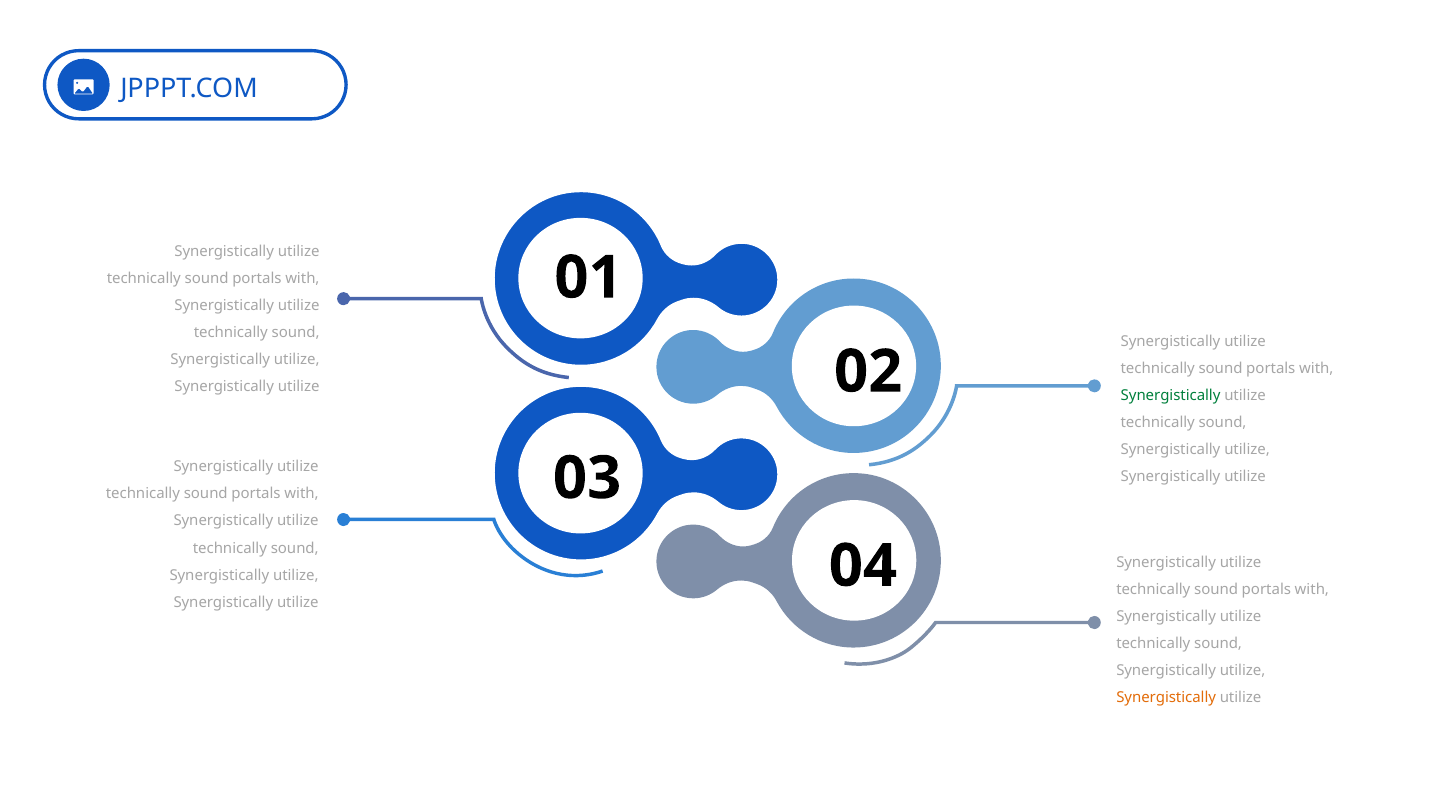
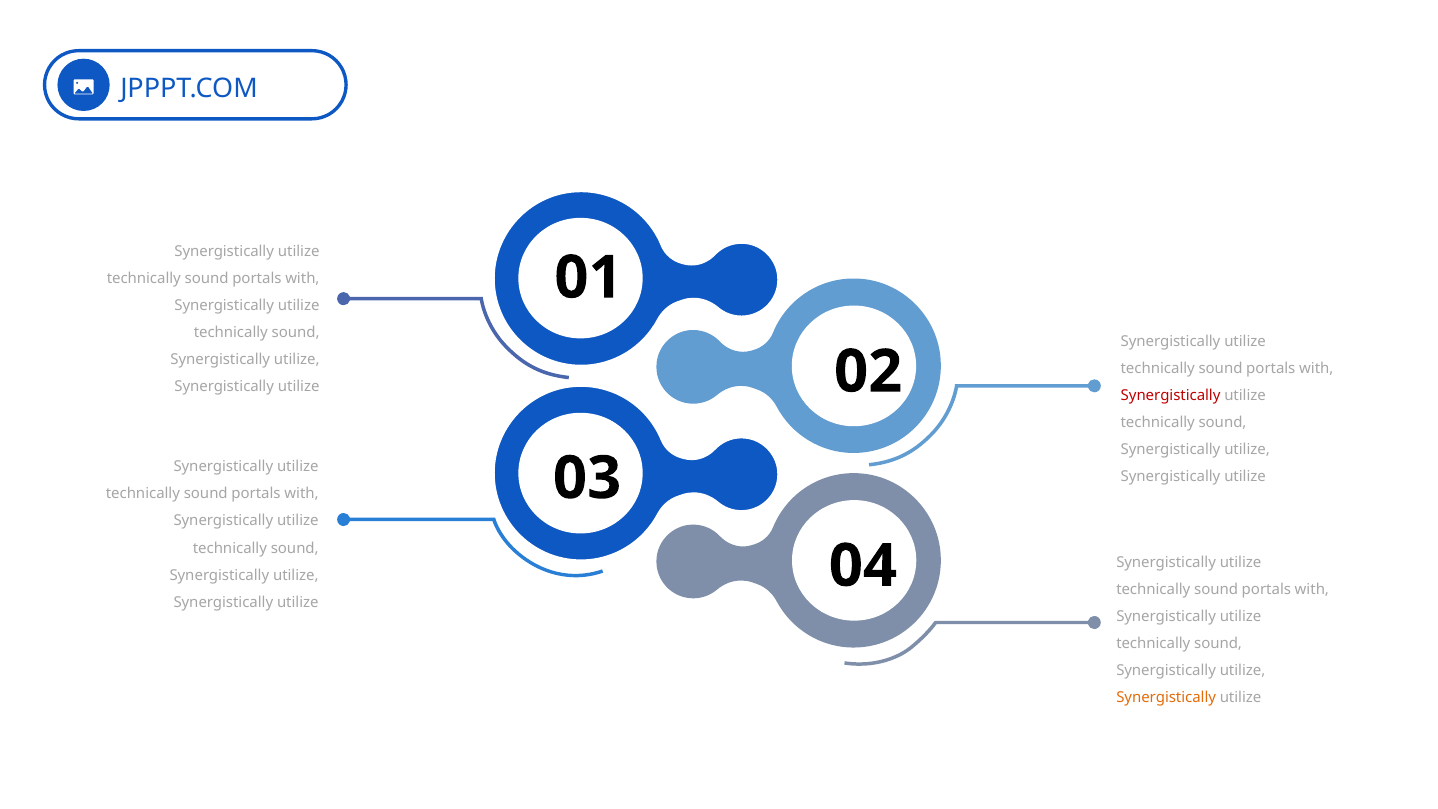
Synergistically colour: green -> red (1171, 395)
